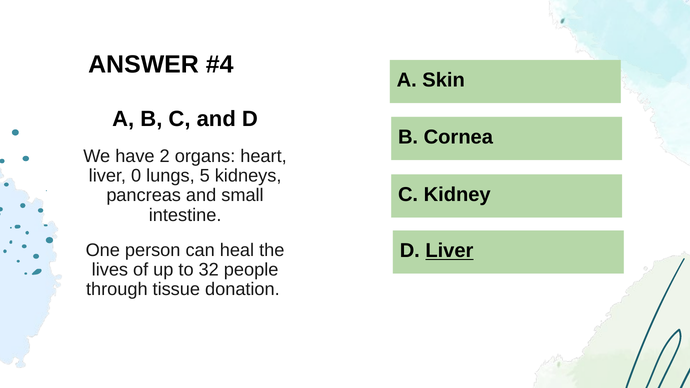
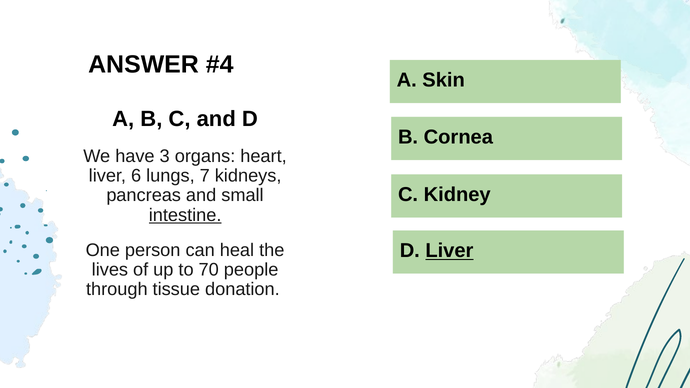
2: 2 -> 3 (165, 156)
0: 0 -> 6 (136, 176)
5: 5 -> 7 (205, 176)
intestine underline: none -> present (185, 215)
32: 32 -> 70 (209, 270)
